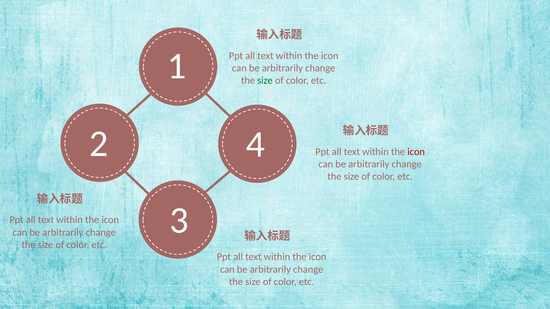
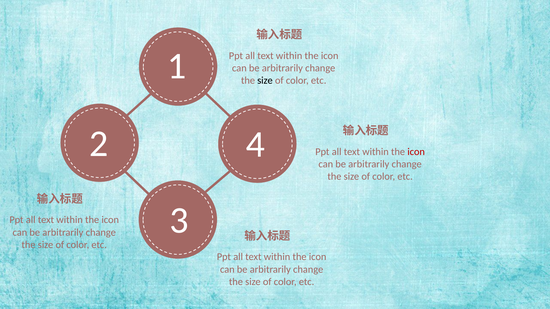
size colour: green -> black (265, 81)
